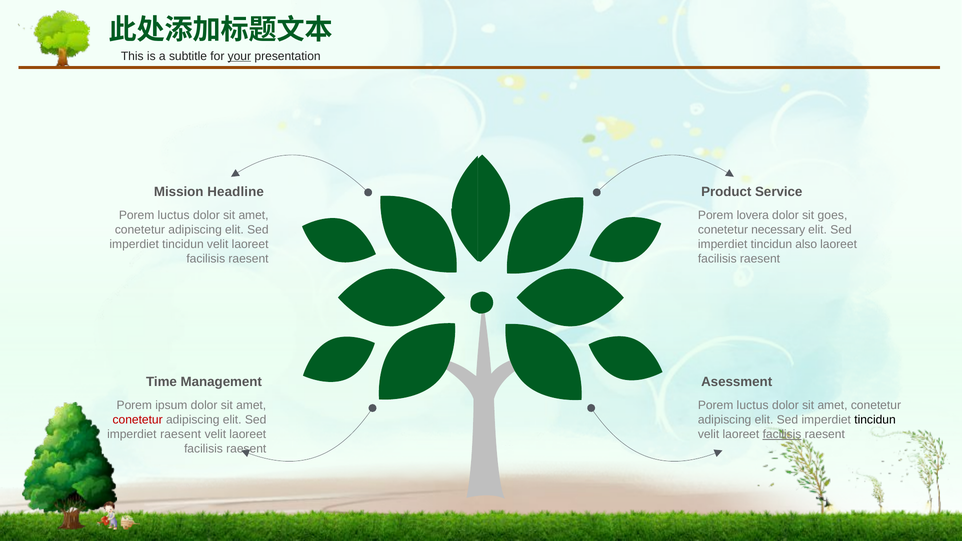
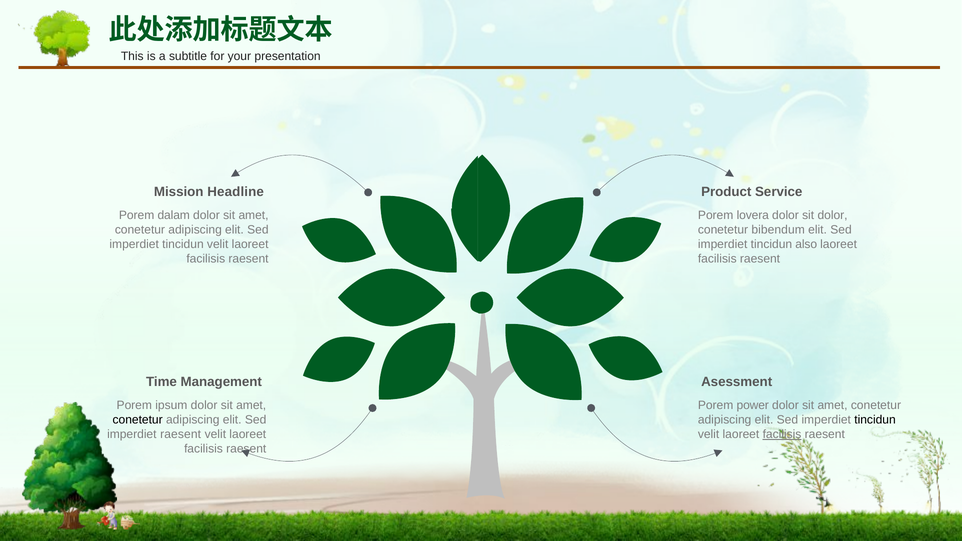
your underline: present -> none (239, 56)
luctus: luctus -> dalam (174, 215)
sit goes: goes -> dolor (833, 215)
necessary: necessary -> bibendum (778, 230)
luctus: luctus -> power (753, 405)
conetetur colour: red -> black (138, 420)
